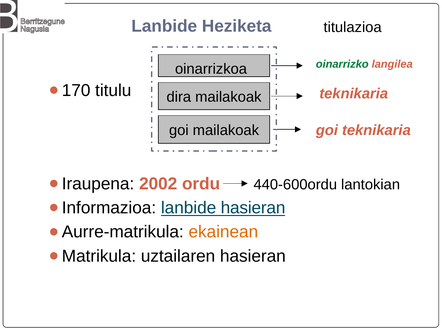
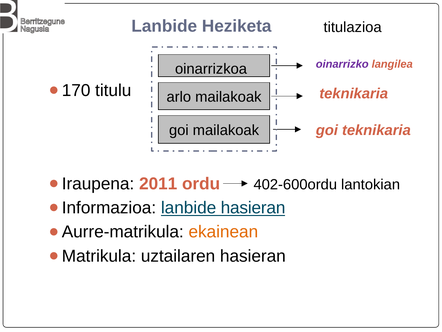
oinarrizko colour: green -> purple (342, 64)
dira: dira -> arlo (179, 97)
2002: 2002 -> 2011 (158, 183)
440-600ordu: 440-600ordu -> 402-600ordu (295, 184)
